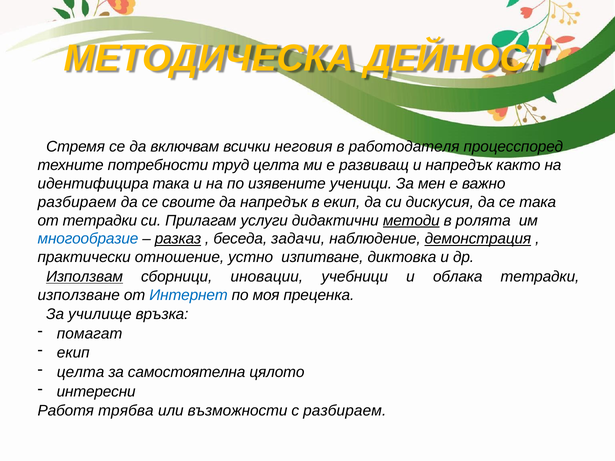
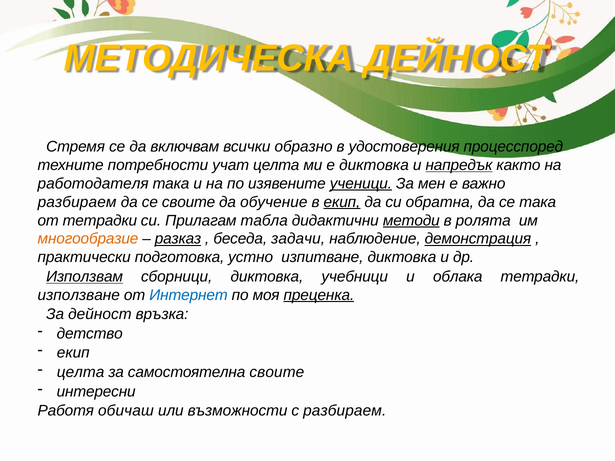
неговия: неговия -> образно (304, 147)
работодателя: работодателя -> удостоверения (404, 147)
труд: труд -> учат (231, 165)
е развиващ: развиващ -> диктовка (374, 165)
напредък underline: none -> present (459, 165)
идентифицира: идентифицира -> работодателя (93, 184)
ученици underline: none -> present (361, 184)
да напредък: напредък -> обучение (274, 202)
екип underline: none -> present (342, 202)
дискусия: дискусия -> обратна (440, 202)
услуги: услуги -> табла (264, 221)
многообразие colour: blue -> orange (88, 239)
отношение: отношение -> подготовка (180, 257)
сборници иновации: иновации -> диктовка (267, 277)
преценка underline: none -> present (319, 295)
За училище: училище -> дейност (100, 315)
помагат: помагат -> детство (90, 334)
самостоятелна цялото: цялото -> своите (277, 372)
трябва: трябва -> обичаш (126, 411)
